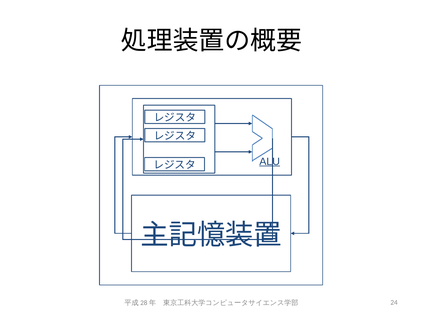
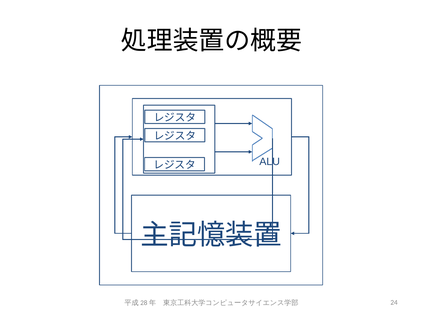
ALU underline: present -> none (270, 162)
